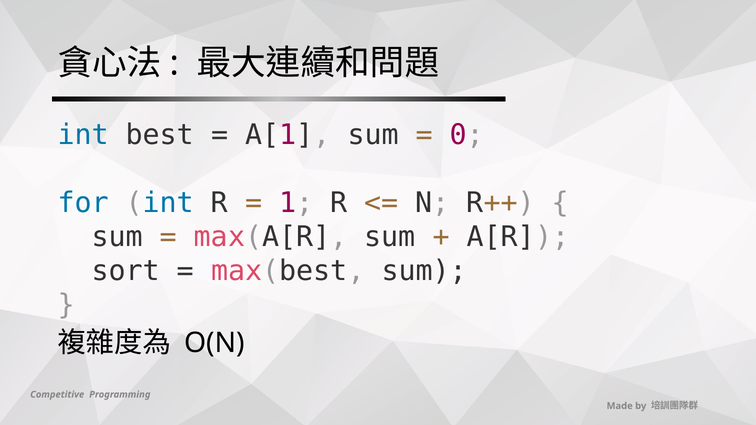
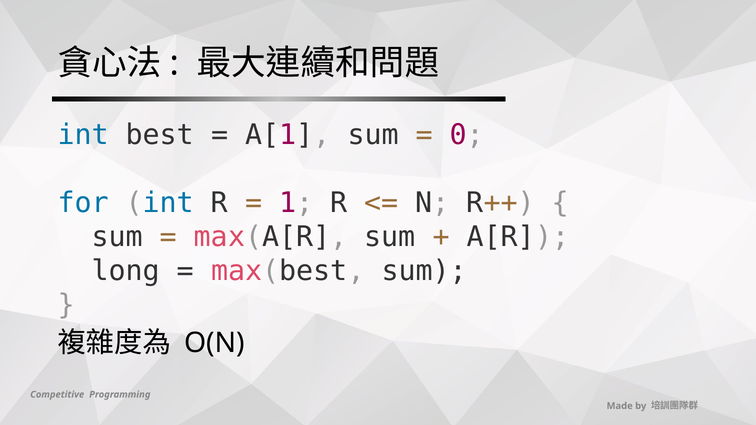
sort: sort -> long (126, 271)
